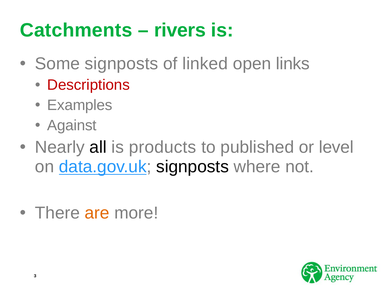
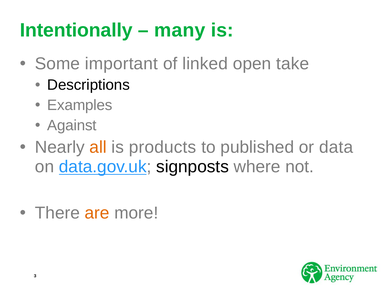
Catchments: Catchments -> Intentionally (76, 30)
rivers: rivers -> many (180, 30)
Some signposts: signposts -> important (121, 64)
links: links -> take (293, 64)
Descriptions colour: red -> black (89, 85)
all colour: black -> orange (98, 147)
level: level -> data (336, 147)
